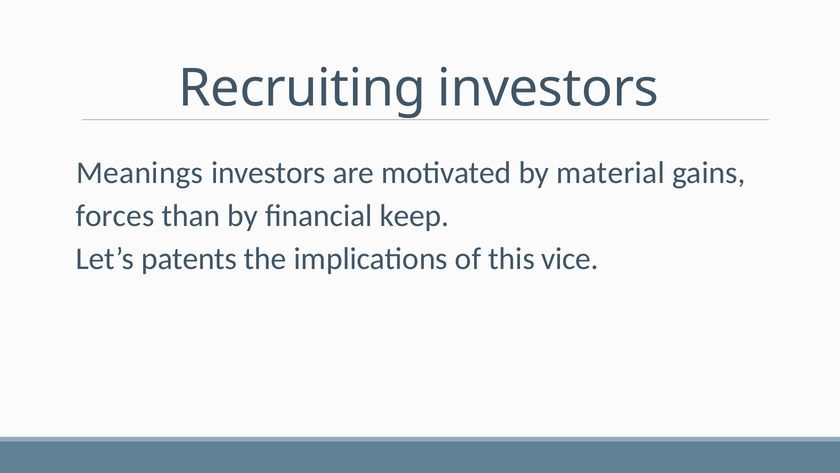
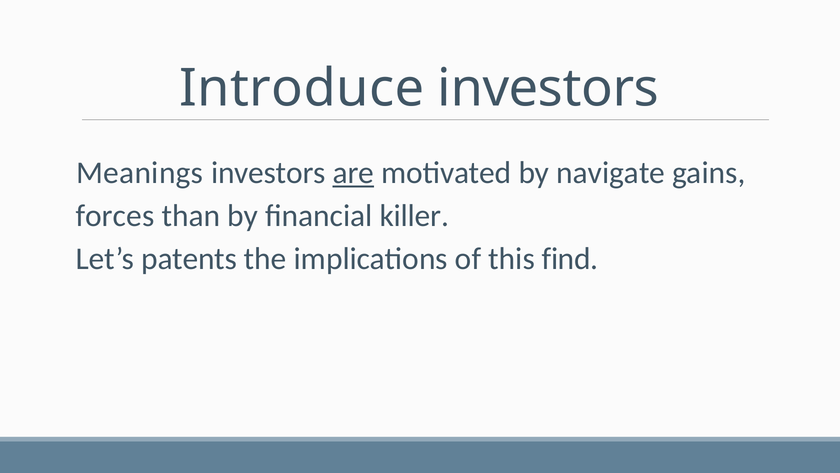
Recruiting: Recruiting -> Introduce (302, 88)
are underline: none -> present (353, 173)
material: material -> navigate (611, 173)
keep: keep -> killer (414, 216)
vice: vice -> find (570, 259)
